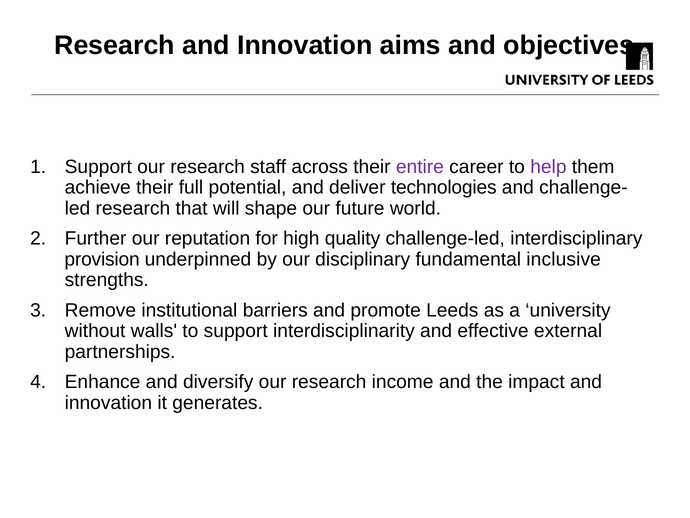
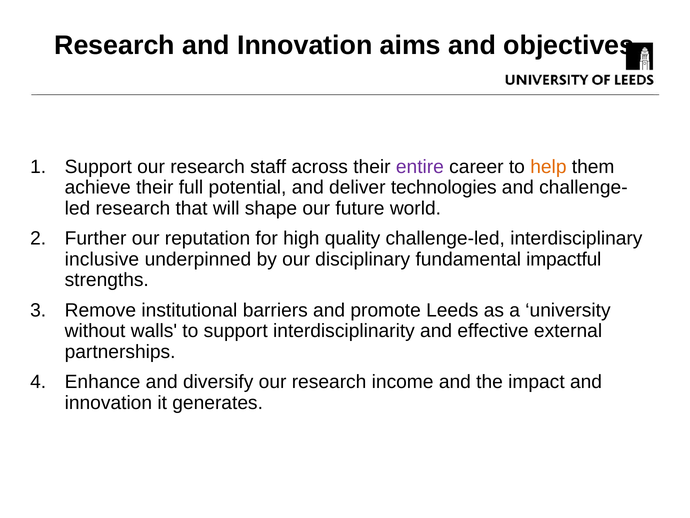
help colour: purple -> orange (548, 167)
provision: provision -> inclusive (102, 259)
inclusive: inclusive -> impactful (564, 259)
